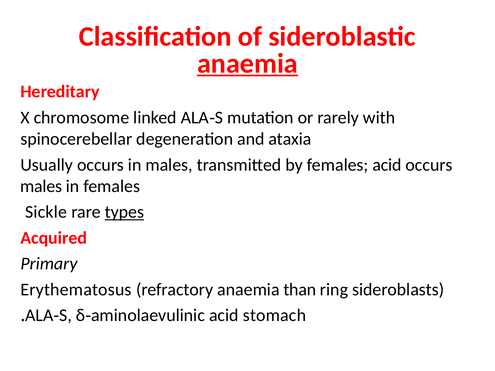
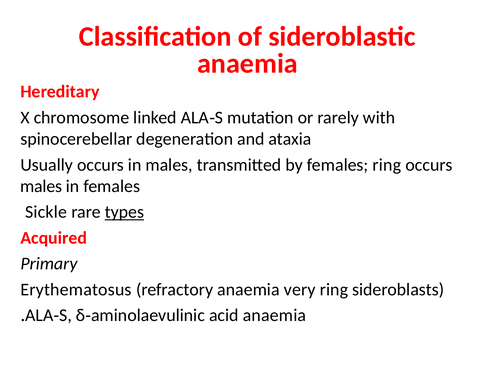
anaemia underline: present -> none (247, 64)
females acid: acid -> ring (387, 165)
than: than -> very (300, 290)
acid stomach: stomach -> anaemia (274, 316)
